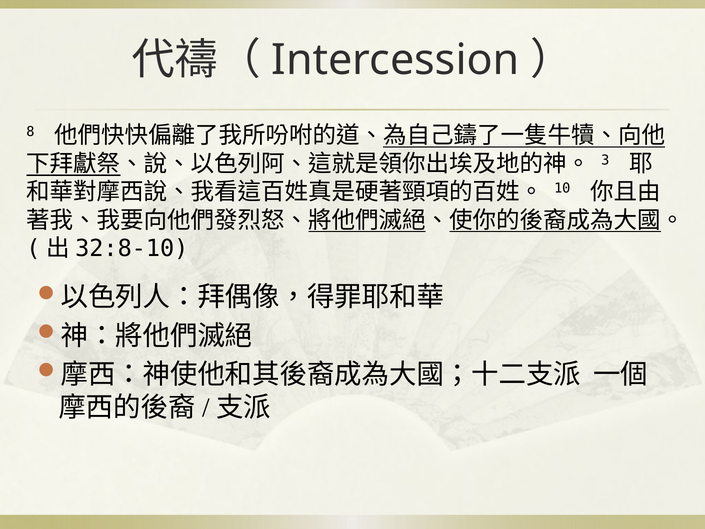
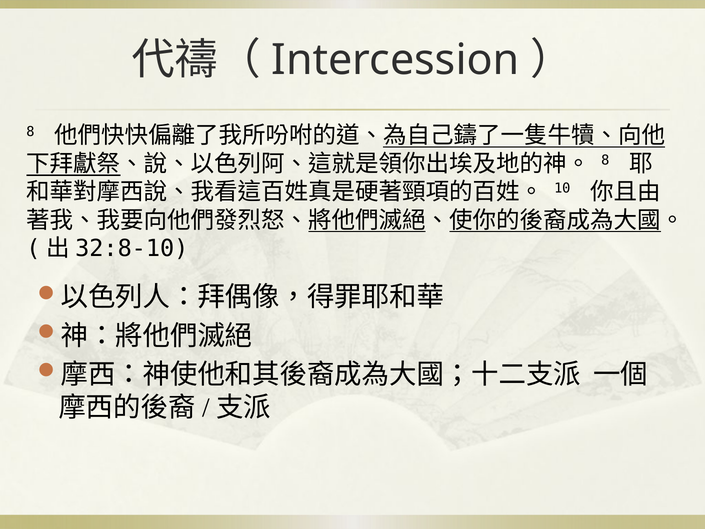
3: 3 -> 8 (605, 160)
